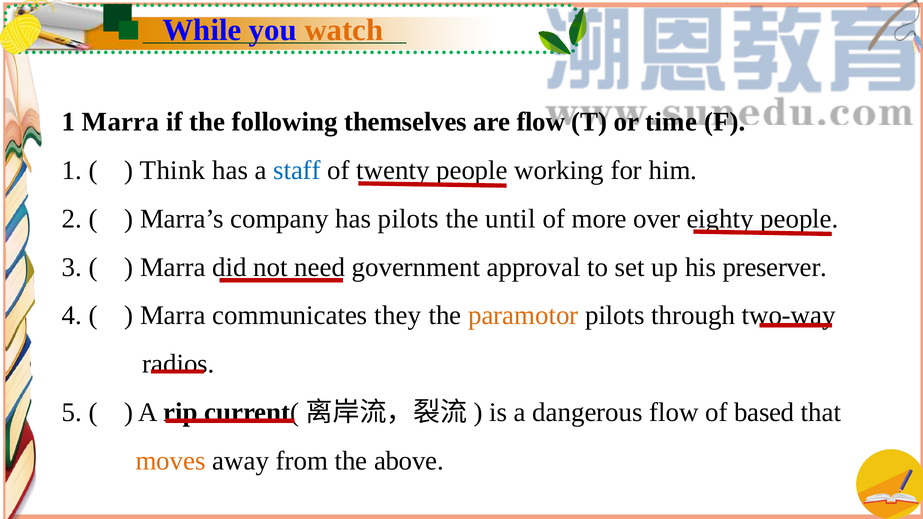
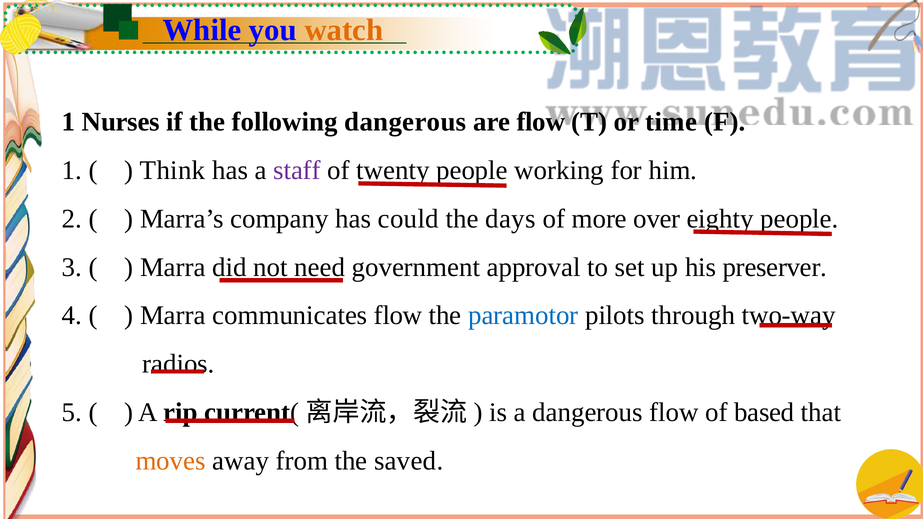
1 Marra: Marra -> Nurses (121, 122)
following themselves: themselves -> dangerous (405, 122)
staff colour: blue -> purple (297, 170)
has pilots: pilots -> could (408, 219)
until: until -> days (510, 219)
communicates they: they -> flow (398, 316)
paramotor colour: orange -> blue (523, 316)
above: above -> saved (409, 461)
